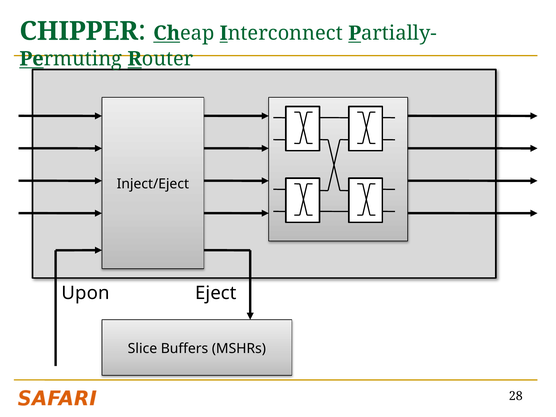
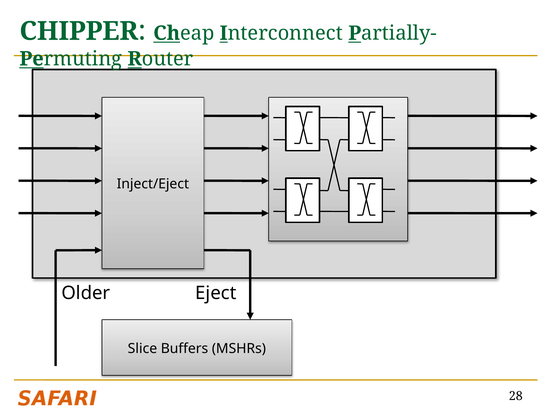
Upon: Upon -> Older (86, 293)
